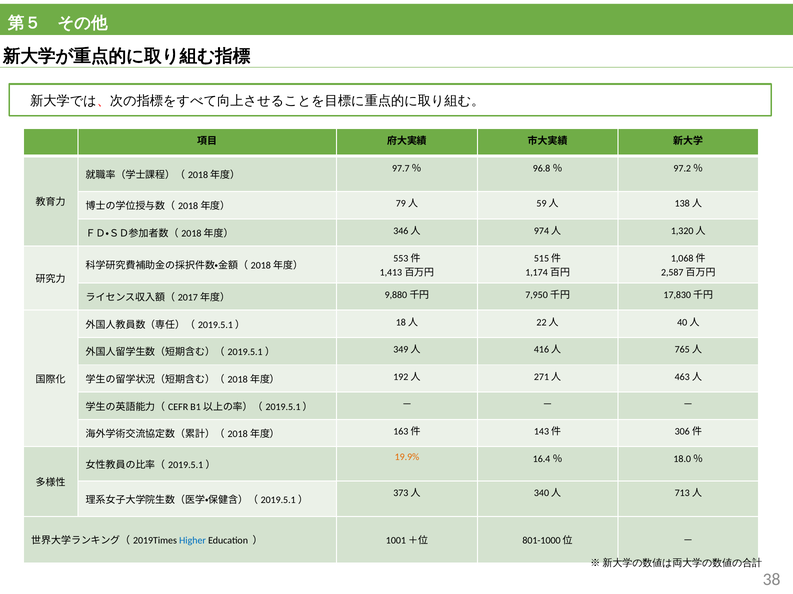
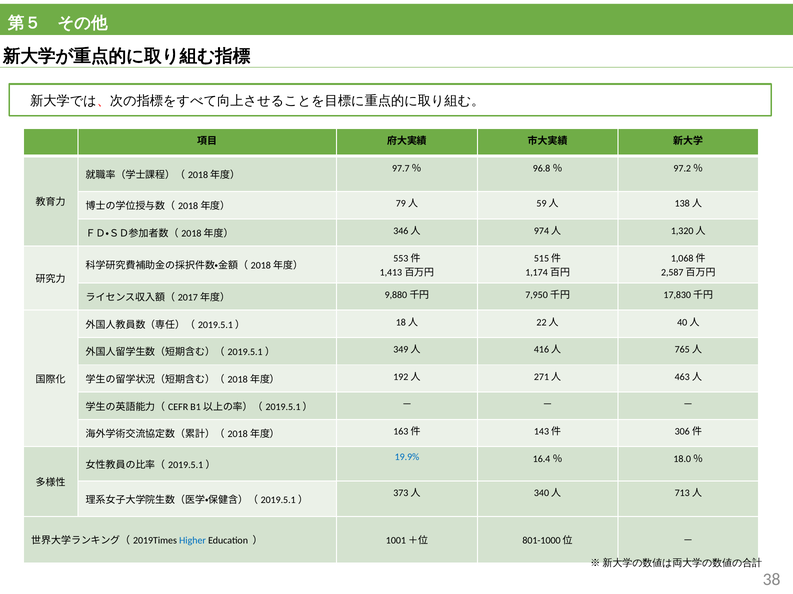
19.9% colour: orange -> blue (407, 457)
